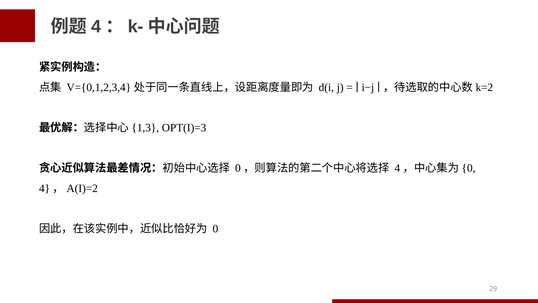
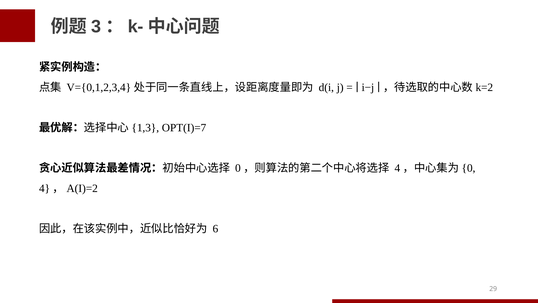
4: 4 -> 3 (96, 26)
OPT(I)=3: OPT(I)=3 -> OPT(I)=7 (184, 128)
0: 0 -> 6 (215, 228)
